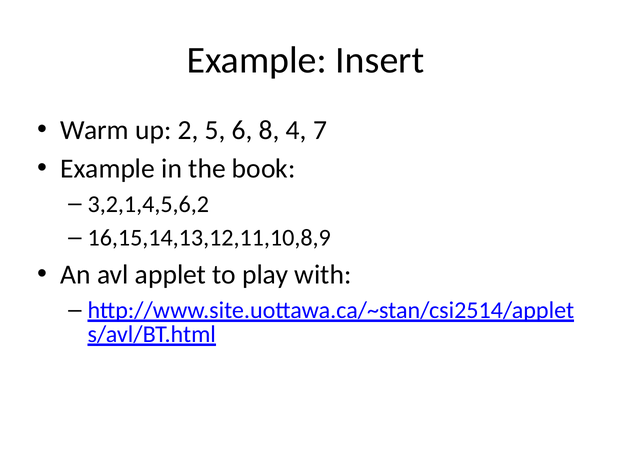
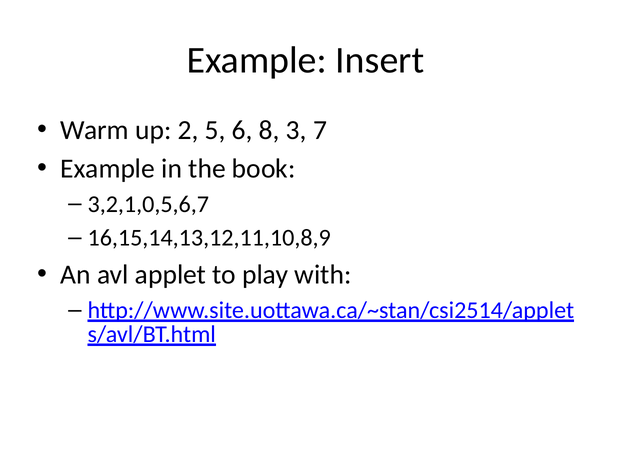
4: 4 -> 3 (296, 130)
3,2,1,4,5,6,2: 3,2,1,4,5,6,2 -> 3,2,1,0,5,6,7 (148, 204)
